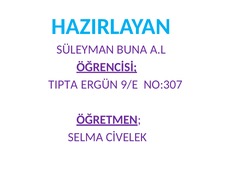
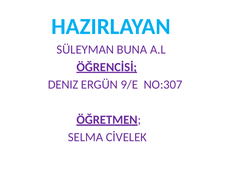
TIPTA: TIPTA -> DENIZ (63, 85)
